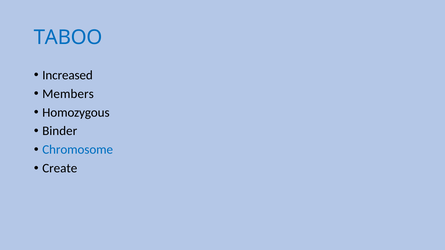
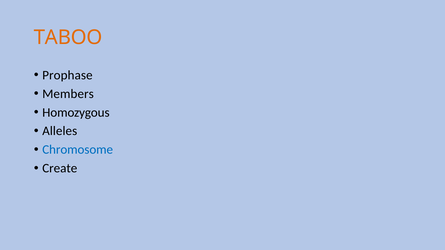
TABOO colour: blue -> orange (68, 37)
Increased: Increased -> Prophase (67, 75)
Binder: Binder -> Alleles (60, 131)
